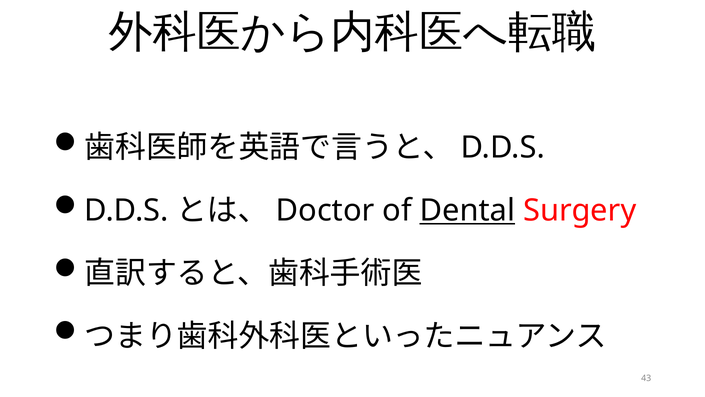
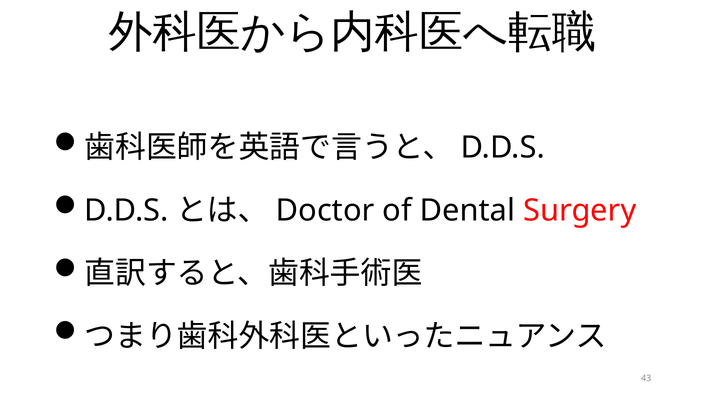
Dental underline: present -> none (467, 210)
